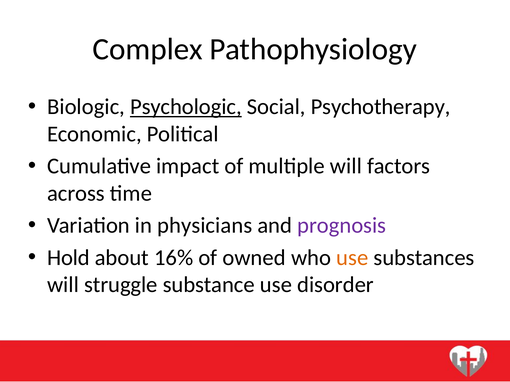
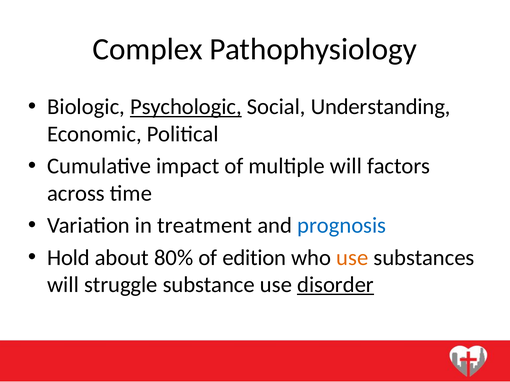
Psychotherapy: Psychotherapy -> Understanding (381, 107)
physicians: physicians -> treatment (205, 226)
prognosis colour: purple -> blue (342, 226)
16%: 16% -> 80% (174, 258)
owned: owned -> edition (254, 258)
disorder underline: none -> present (336, 285)
